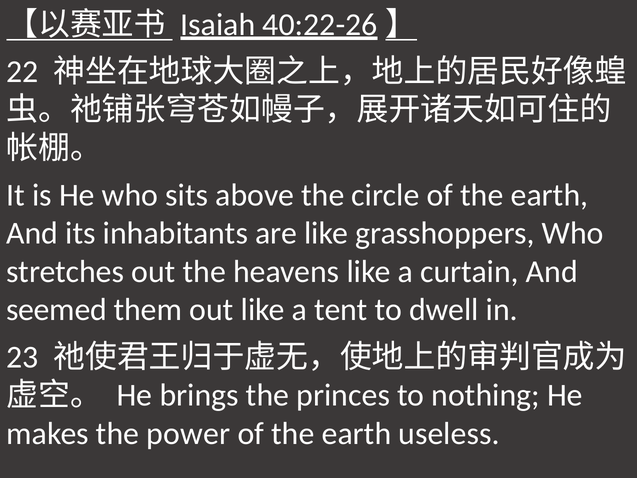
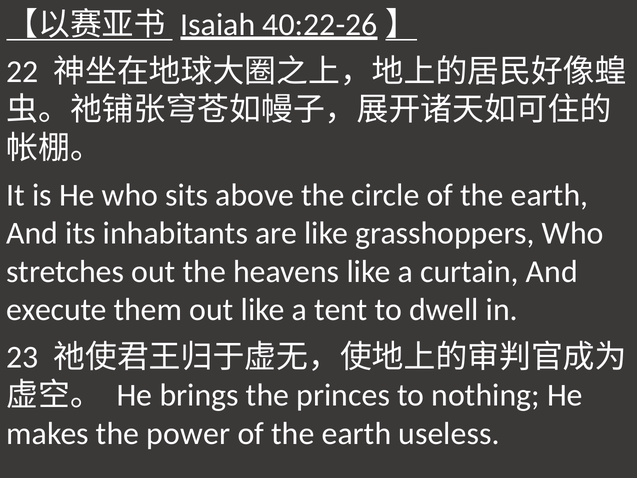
seemed: seemed -> execute (57, 310)
